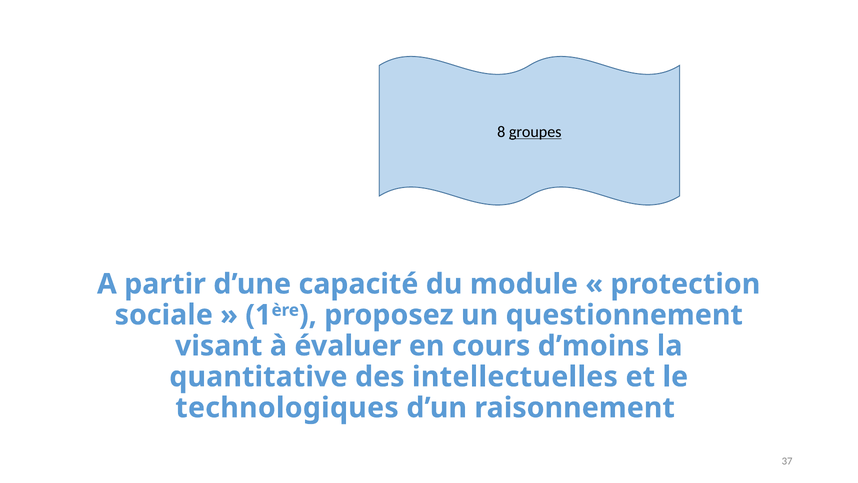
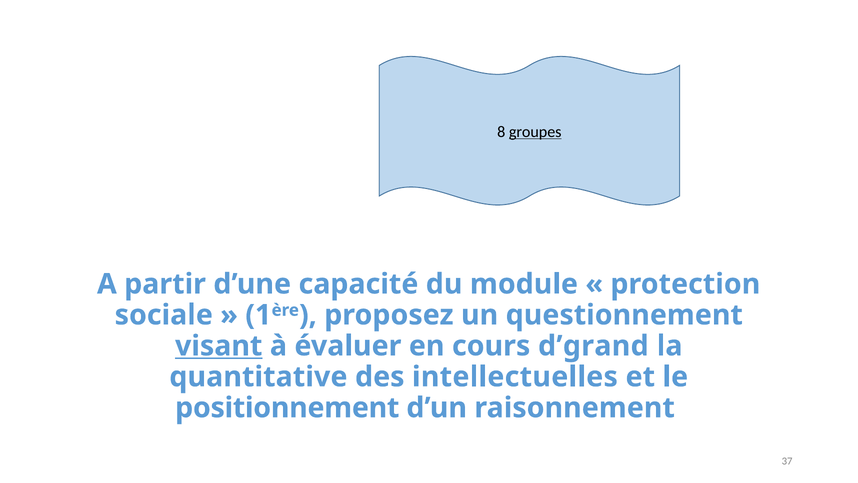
visant underline: none -> present (219, 346)
d’moins: d’moins -> d’grand (593, 346)
technologiques: technologiques -> positionnement (287, 407)
